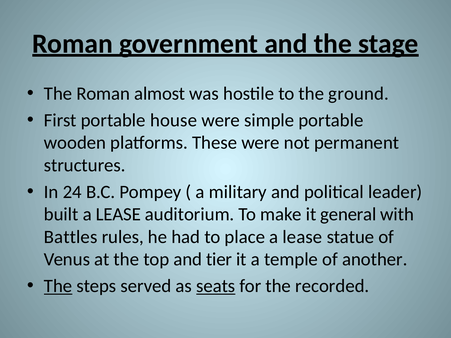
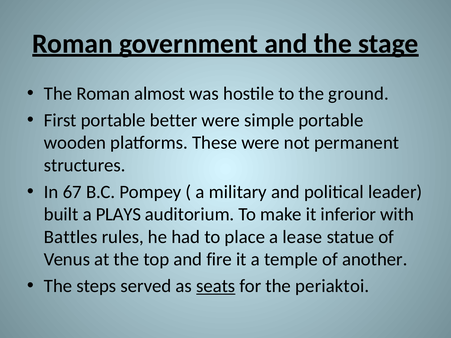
house: house -> better (174, 120)
24: 24 -> 67 (72, 192)
built a LEASE: LEASE -> PLAYS (118, 215)
general: general -> inferior (348, 215)
tier: tier -> fire (219, 260)
The underline: present -> none (58, 286)
recorded: recorded -> periaktoi (332, 286)
